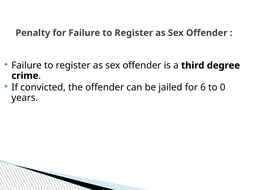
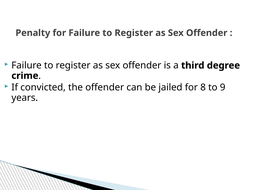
6: 6 -> 8 (203, 88)
0: 0 -> 9 (223, 88)
